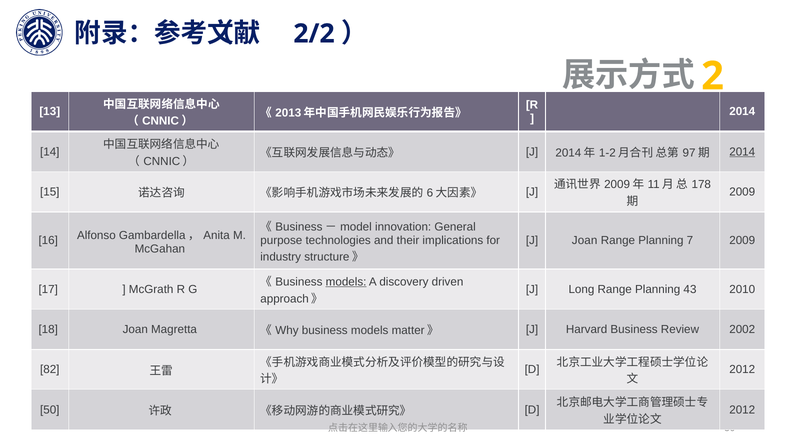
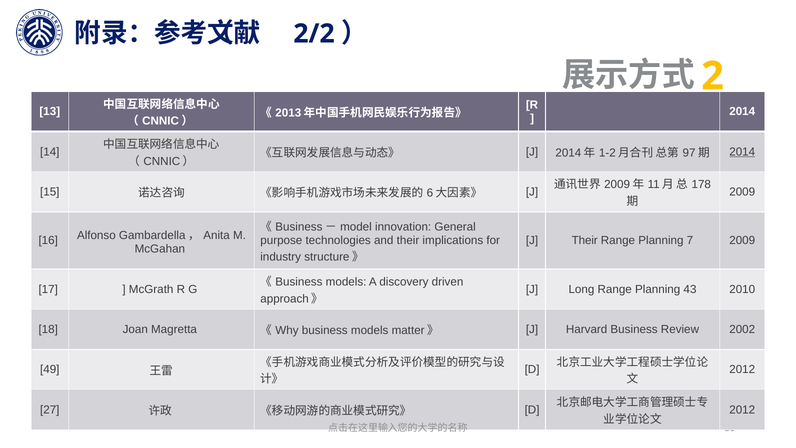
J Joan: Joan -> Their (585, 241)
models underline: present -> none (346, 282)
82: 82 -> 49 (50, 369)
50: 50 -> 27 (50, 410)
